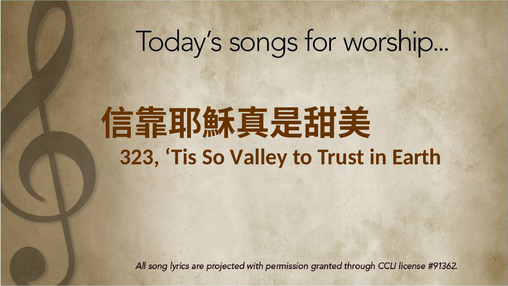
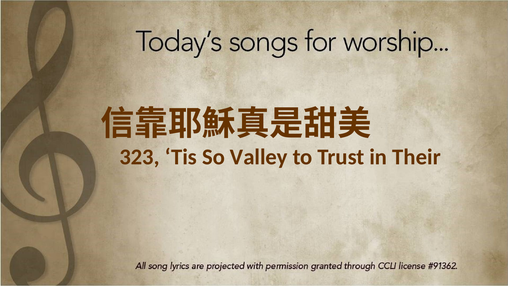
Earth: Earth -> Their (417, 157)
